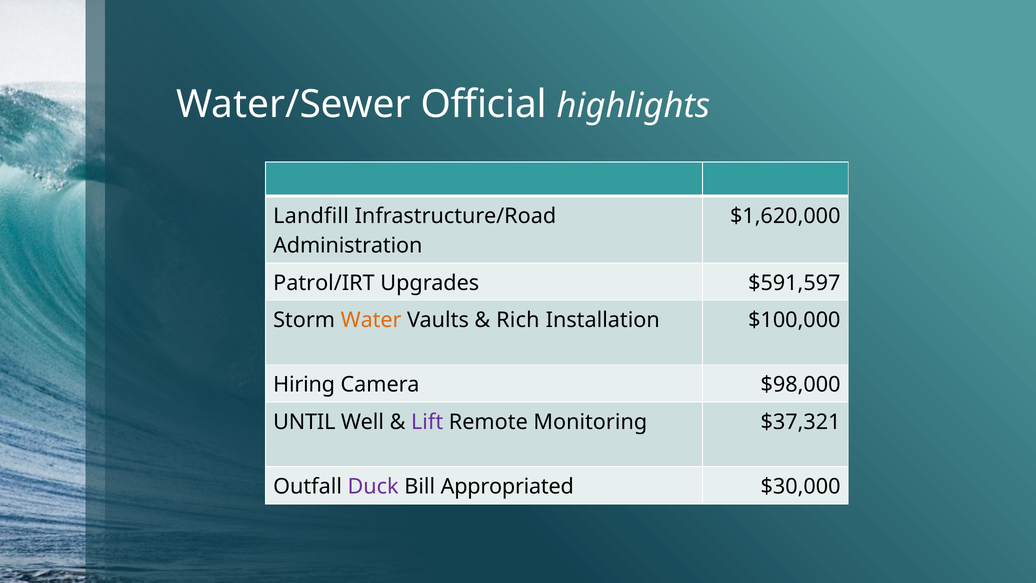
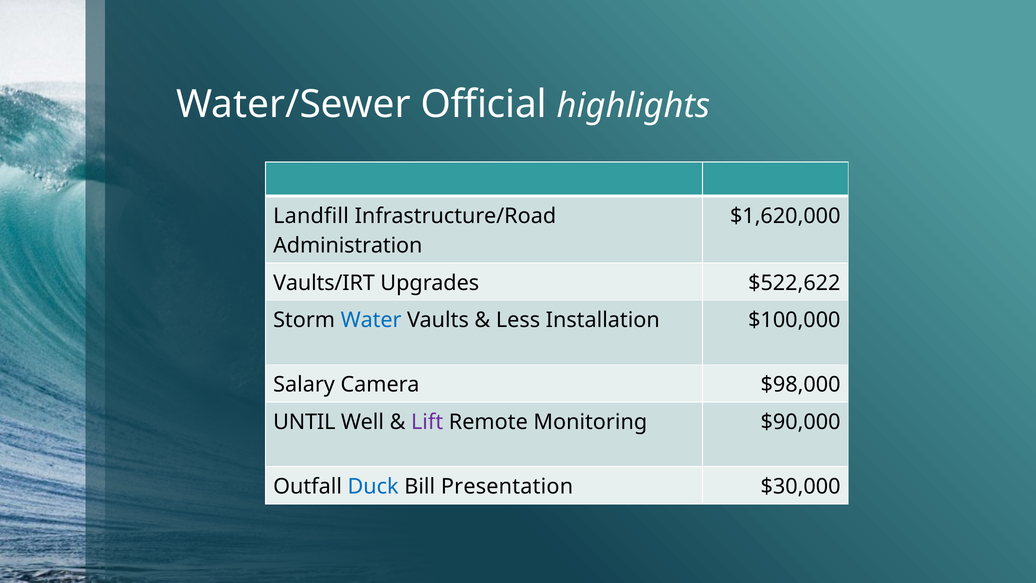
Patrol/IRT: Patrol/IRT -> Vaults/IRT (324, 283)
$591,597: $591,597 -> $522,622 (794, 283)
Water colour: orange -> blue (371, 320)
Rich: Rich -> Less (518, 320)
Hiring: Hiring -> Salary (304, 385)
$37,321: $37,321 -> $90,000 (801, 422)
Duck colour: purple -> blue (373, 486)
Appropriated: Appropriated -> Presentation (507, 486)
